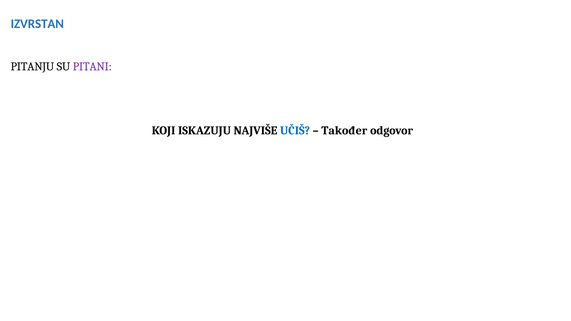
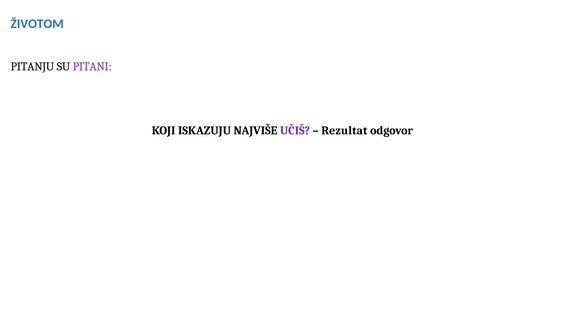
IZVRSTAN: IZVRSTAN -> ŽIVOTOM (37, 24)
UČIŠ colour: blue -> purple (295, 131)
Također: Također -> Rezultat (344, 131)
